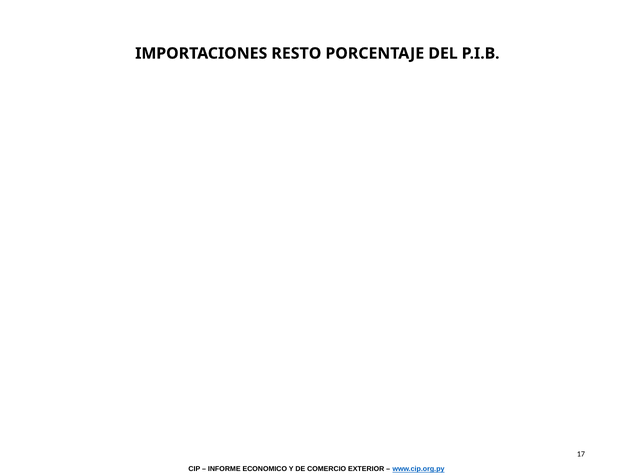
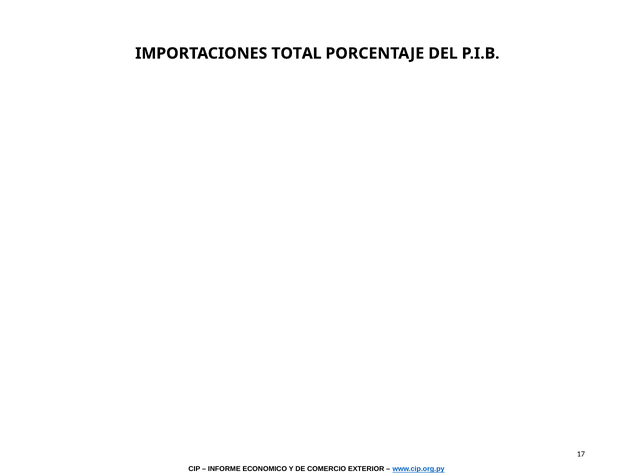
RESTO: RESTO -> TOTAL (296, 53)
